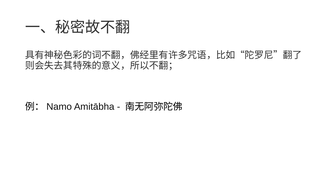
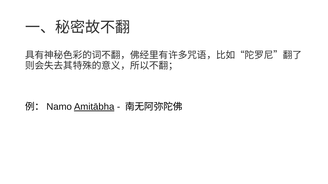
Amitābha underline: none -> present (94, 107)
